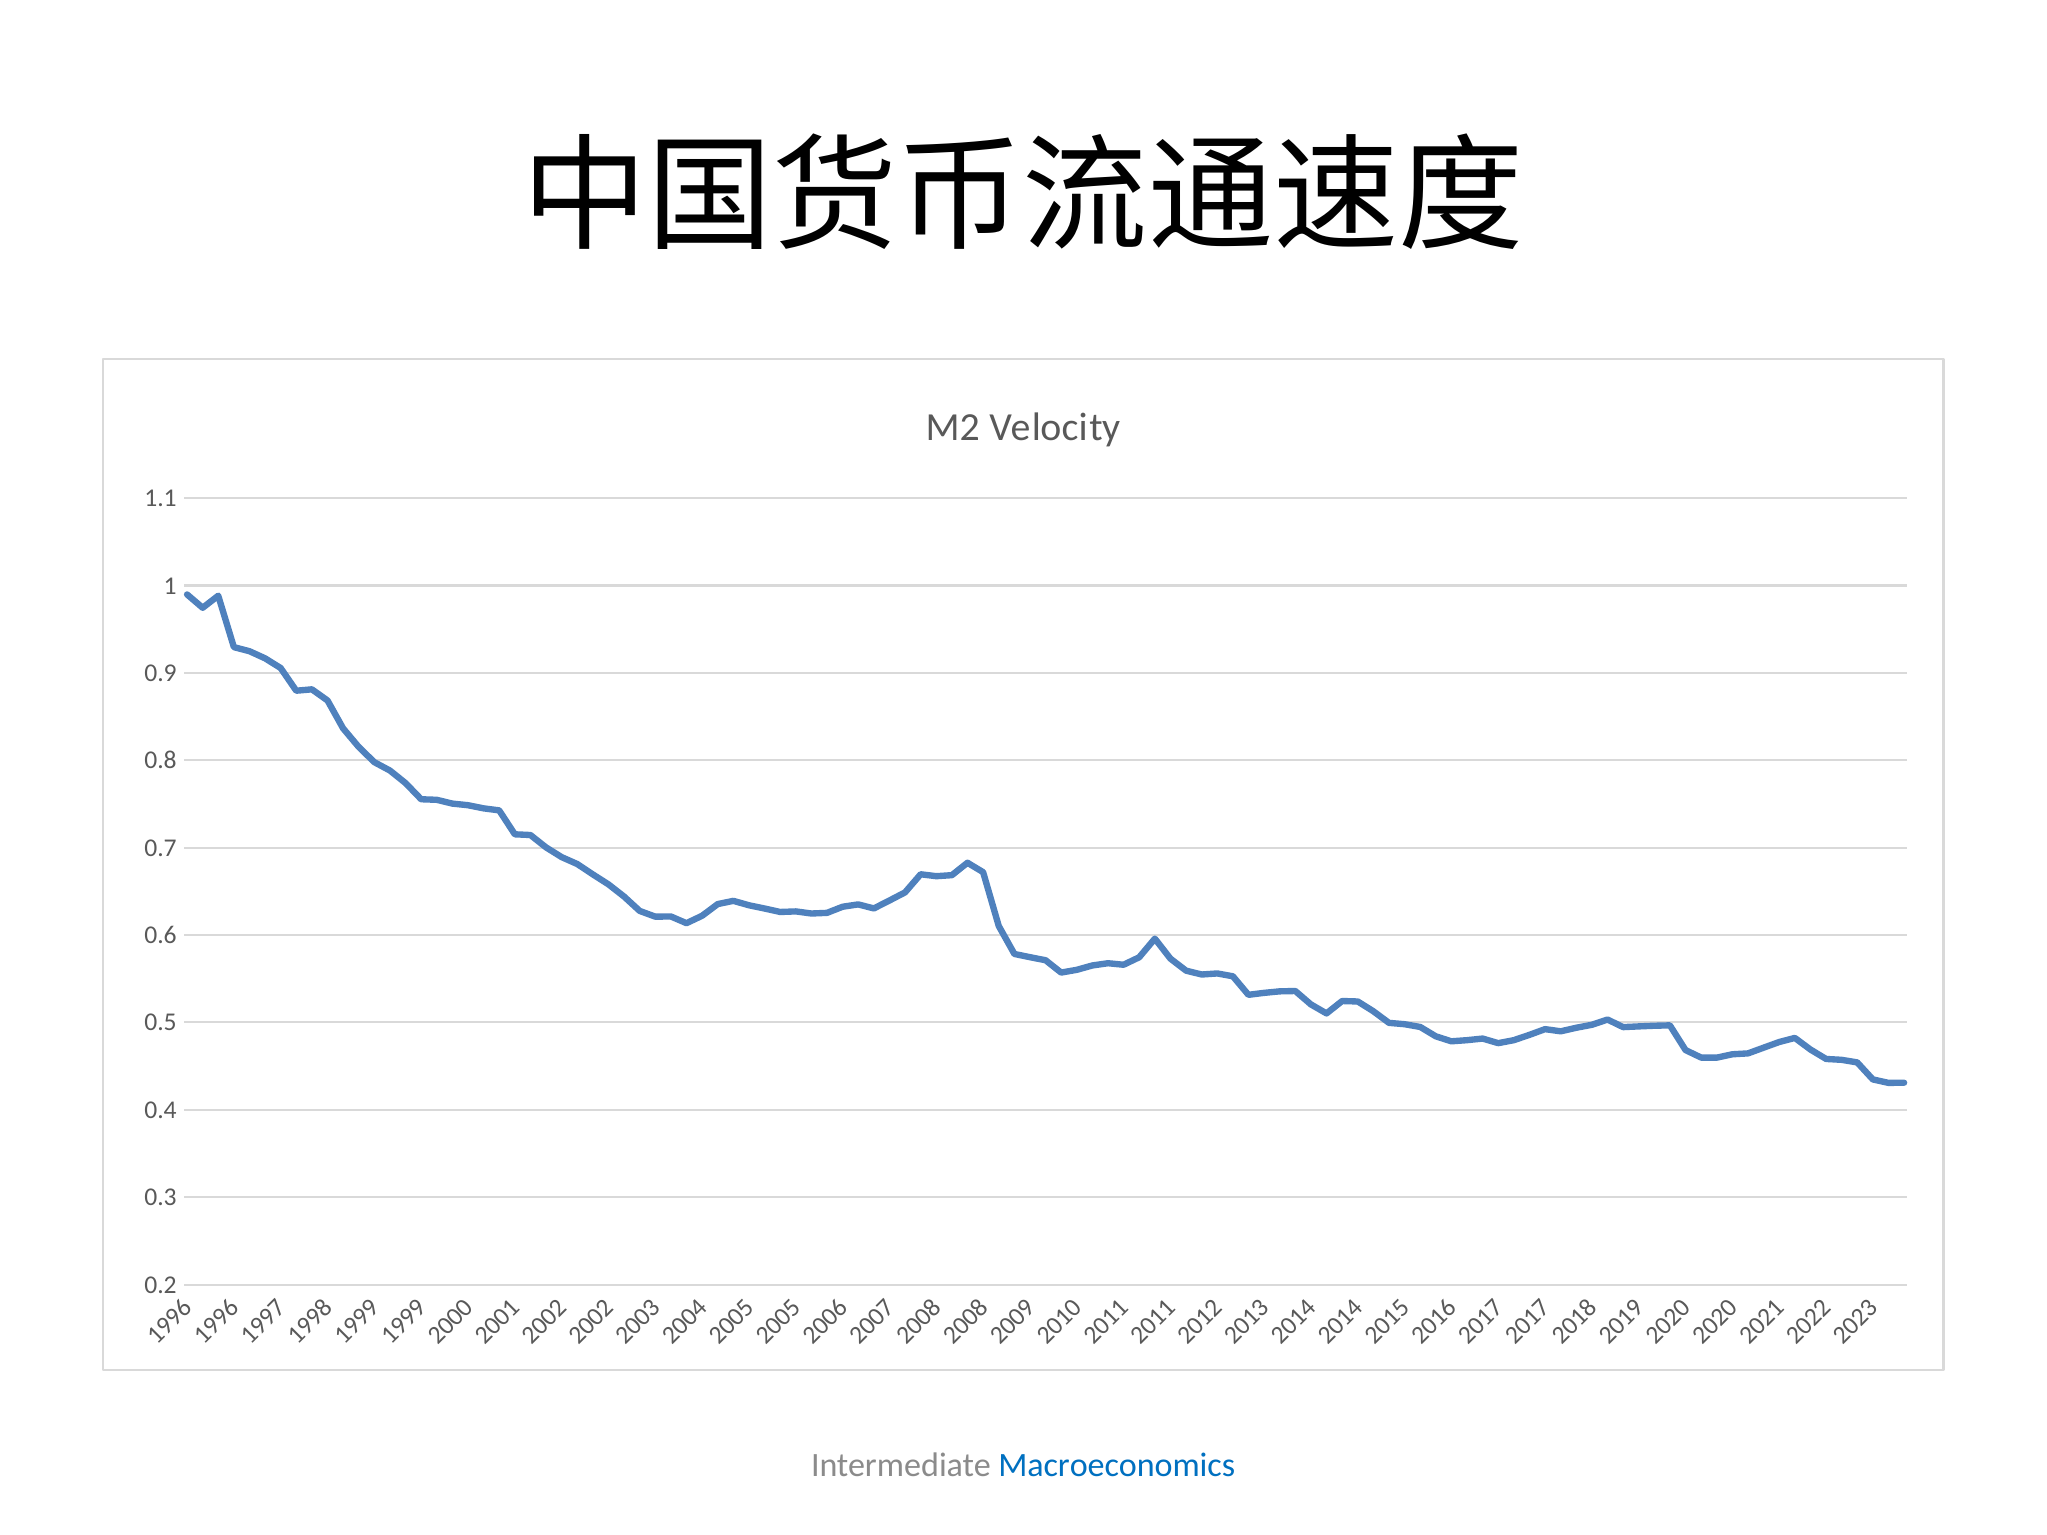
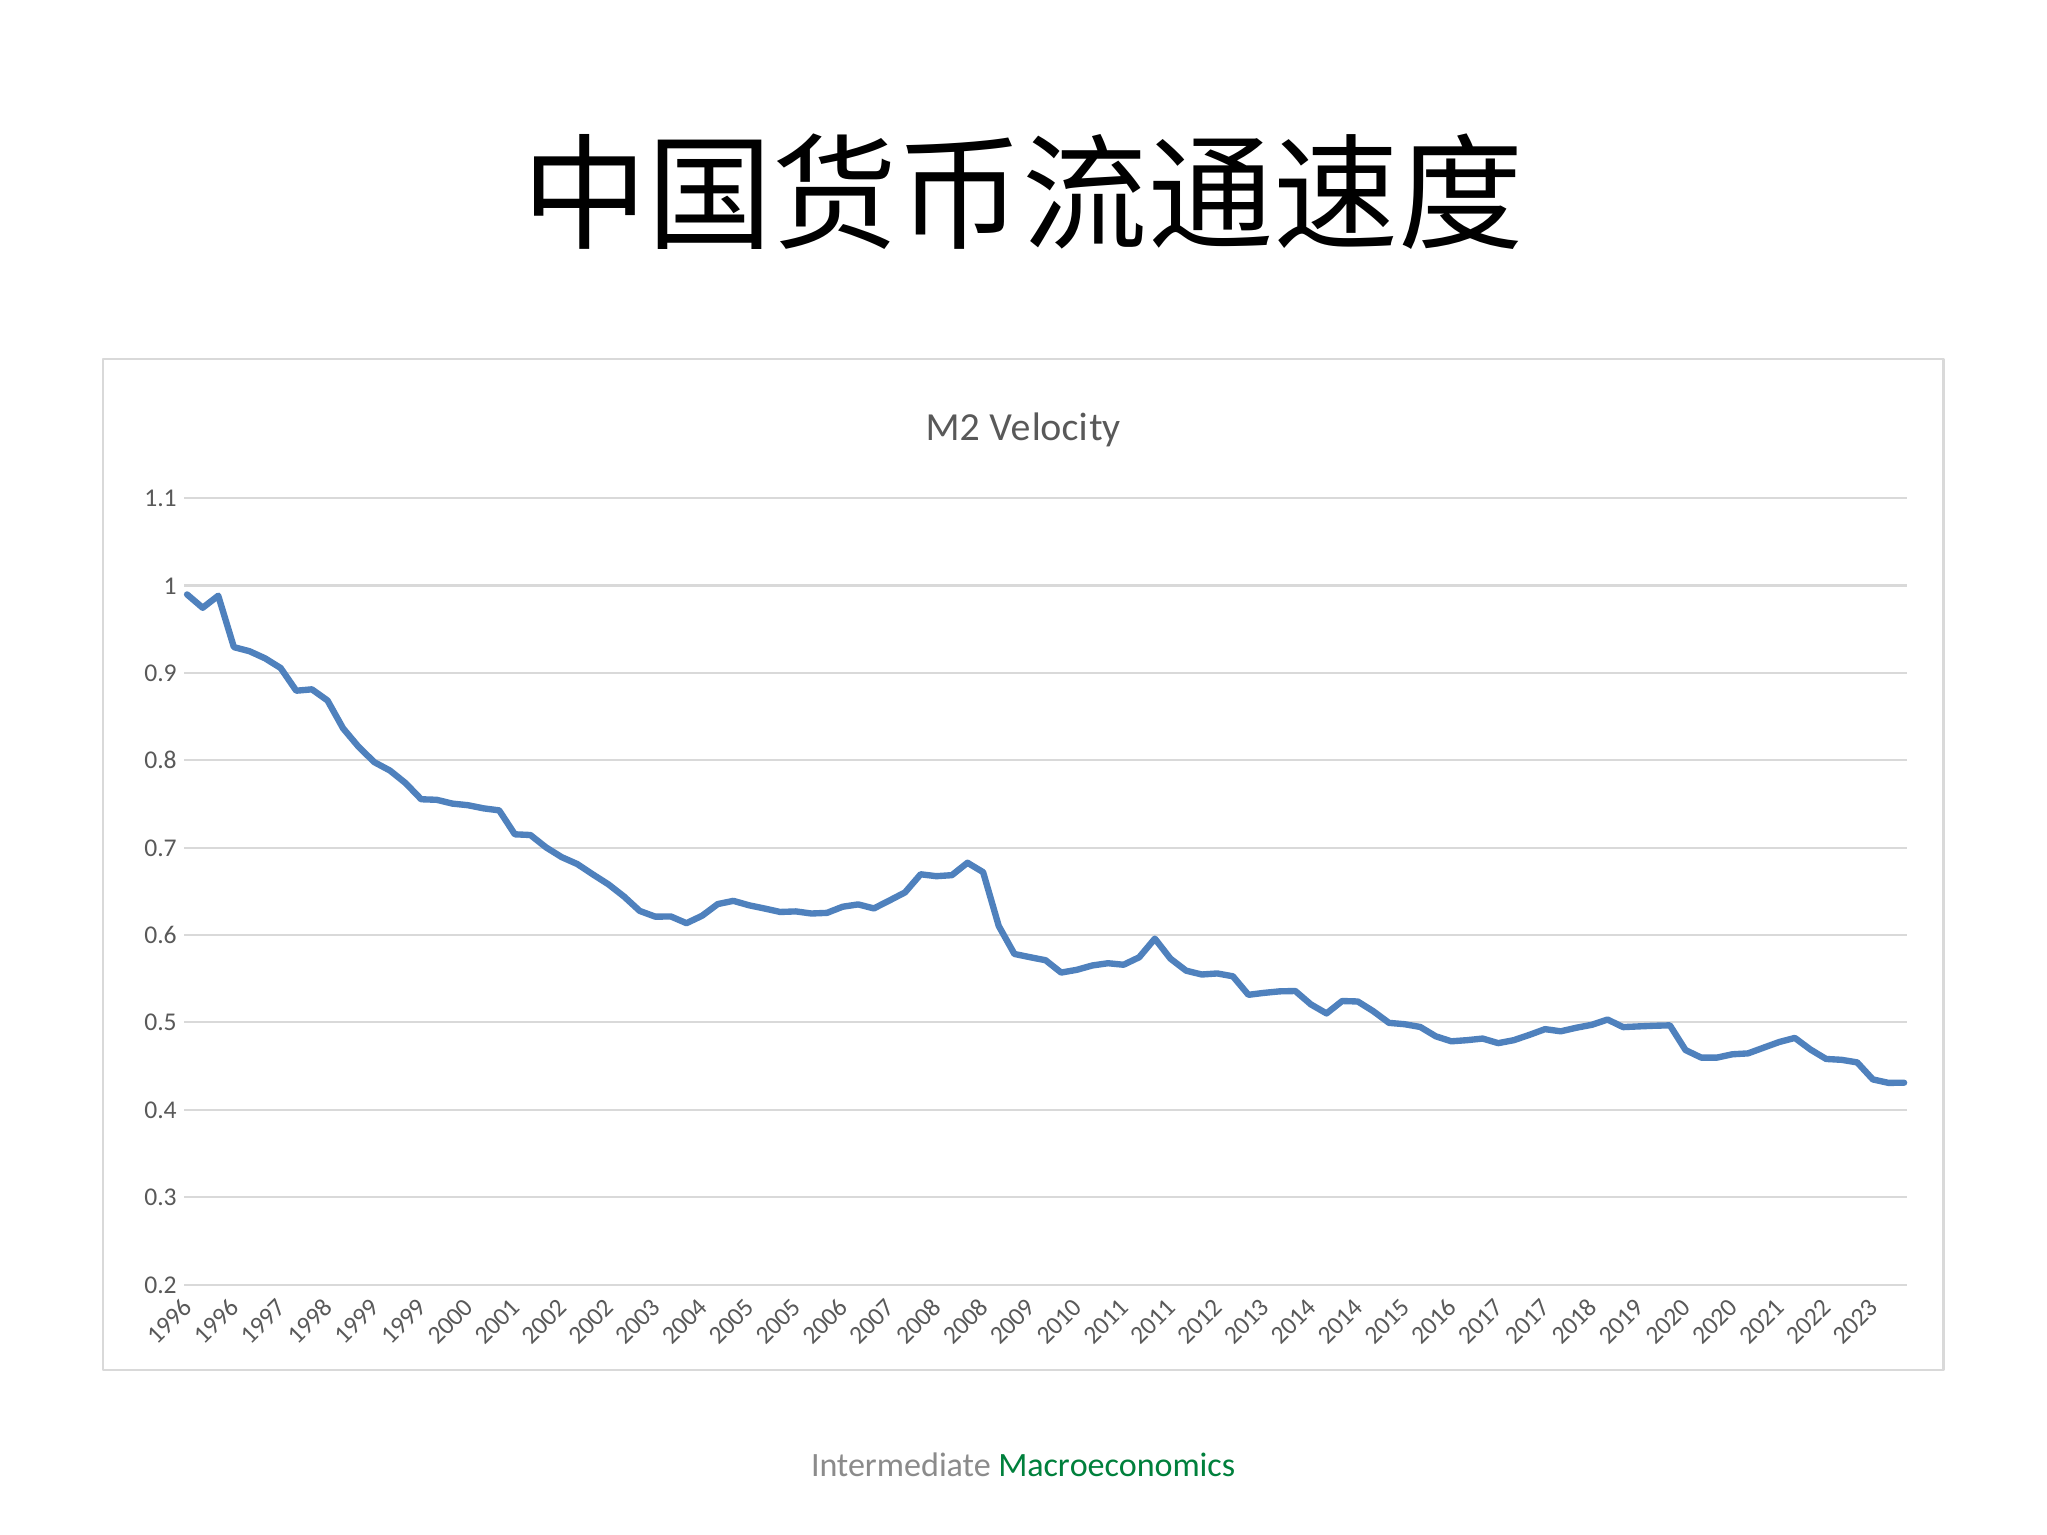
Macroeconomics colour: blue -> green (1117, 1466)
